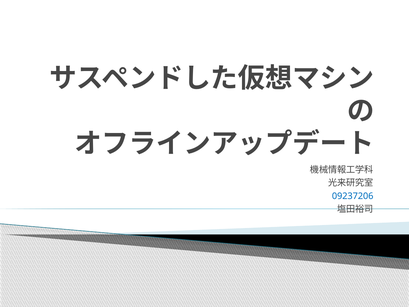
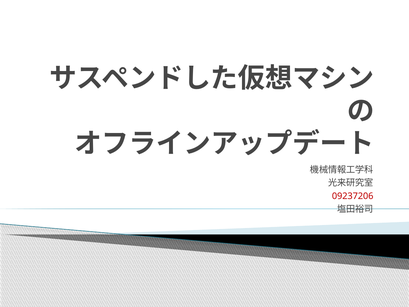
09237206 colour: blue -> red (353, 196)
